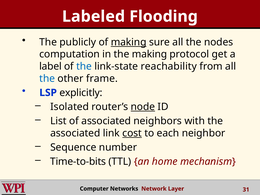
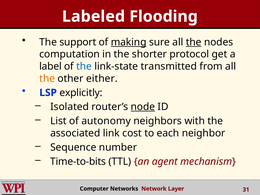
publicly: publicly -> support (78, 42)
the underline: none -> present (194, 42)
the making: making -> shorter (149, 54)
reachability: reachability -> transmitted (169, 66)
the colour: blue -> orange (47, 79)
frame: frame -> either (102, 79)
of associated: associated -> autonomy (106, 121)
cost underline: present -> none (132, 133)
home: home -> agent (165, 161)
